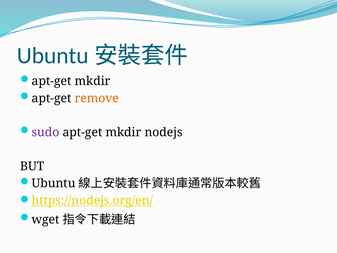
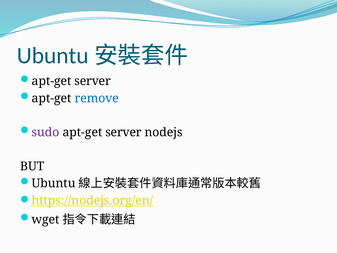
mkdir: mkdir -> server (93, 81)
remove colour: orange -> blue (97, 98)
mkdir: mkdir -> server (124, 132)
